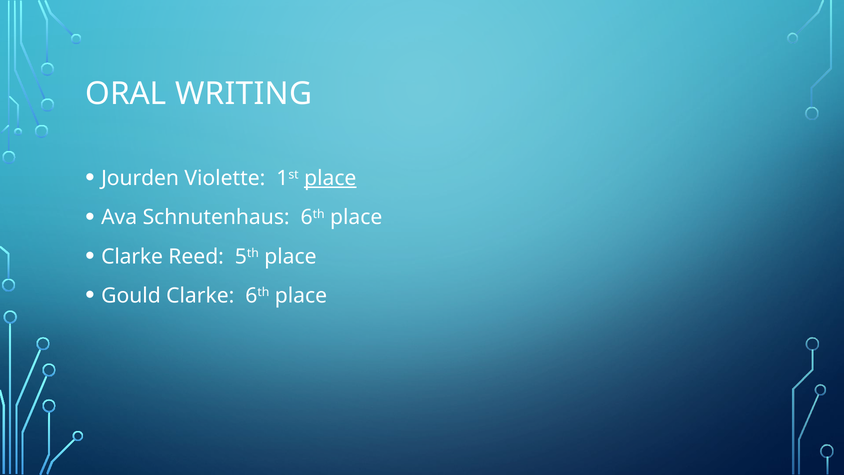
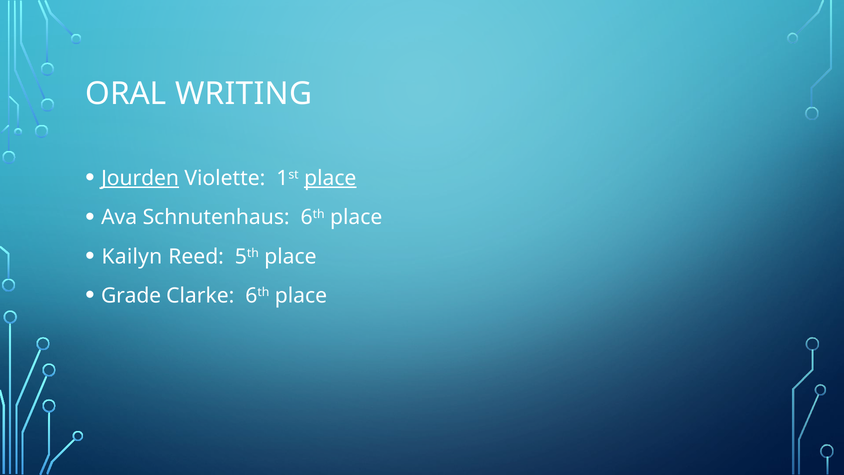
Jourden underline: none -> present (140, 178)
Clarke: Clarke -> Kailyn (132, 256)
Gould: Gould -> Grade (131, 296)
